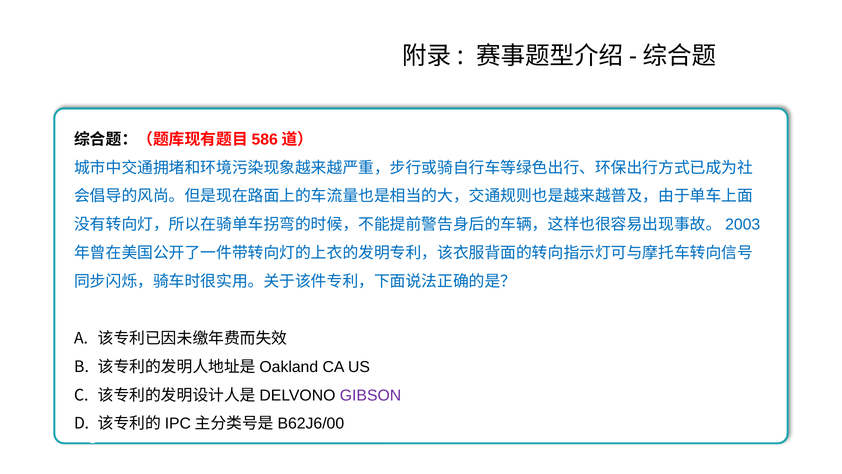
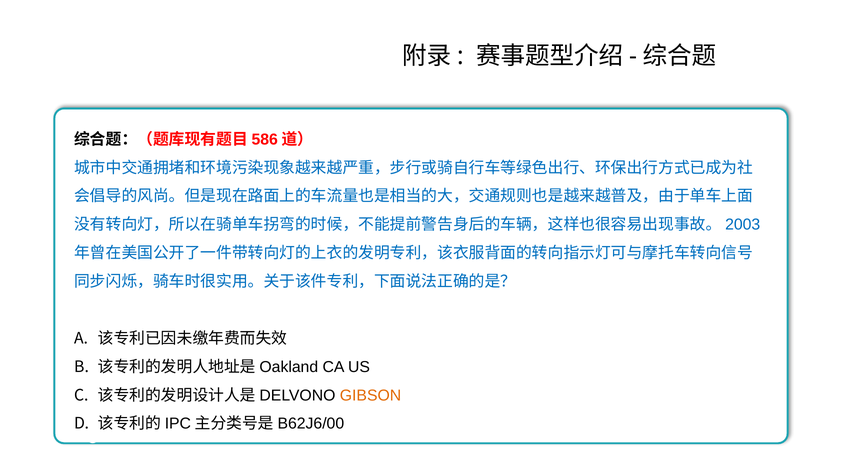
GIBSON colour: purple -> orange (371, 395)
